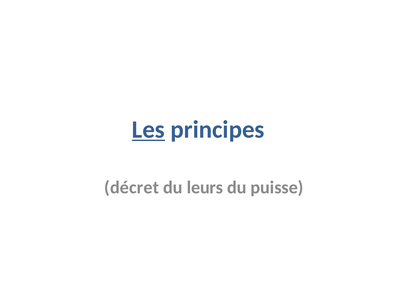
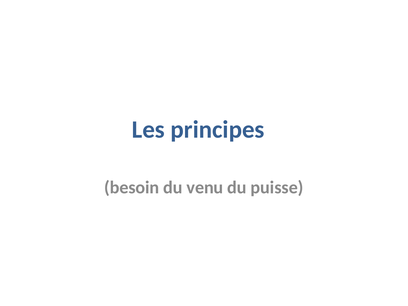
Les underline: present -> none (148, 130)
décret: décret -> besoin (132, 188)
leurs: leurs -> venu (205, 188)
